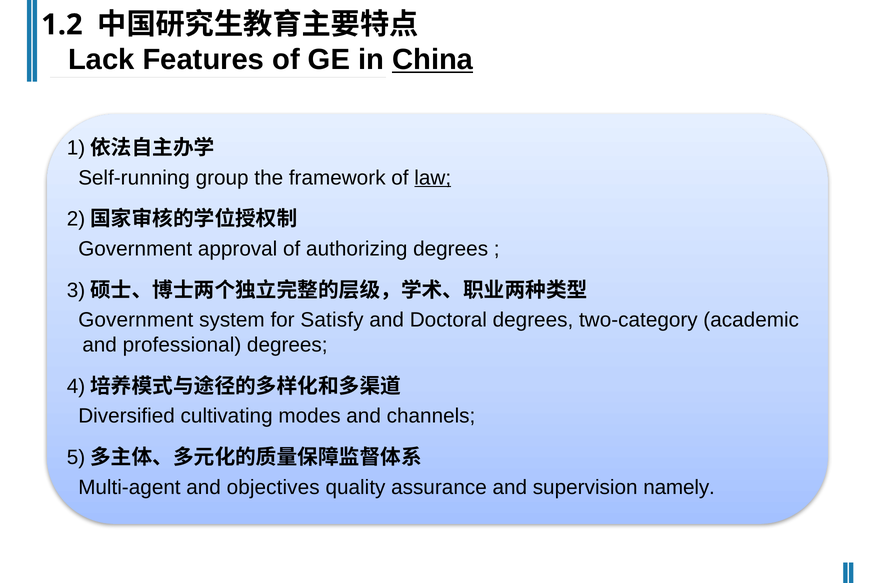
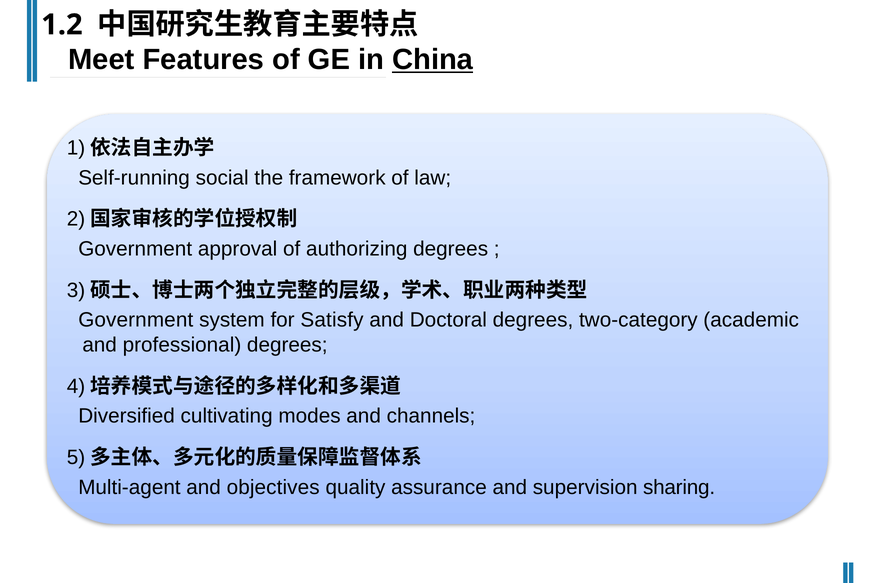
Lack: Lack -> Meet (101, 60)
group: group -> social (222, 178)
law underline: present -> none (433, 178)
namely: namely -> sharing (679, 487)
